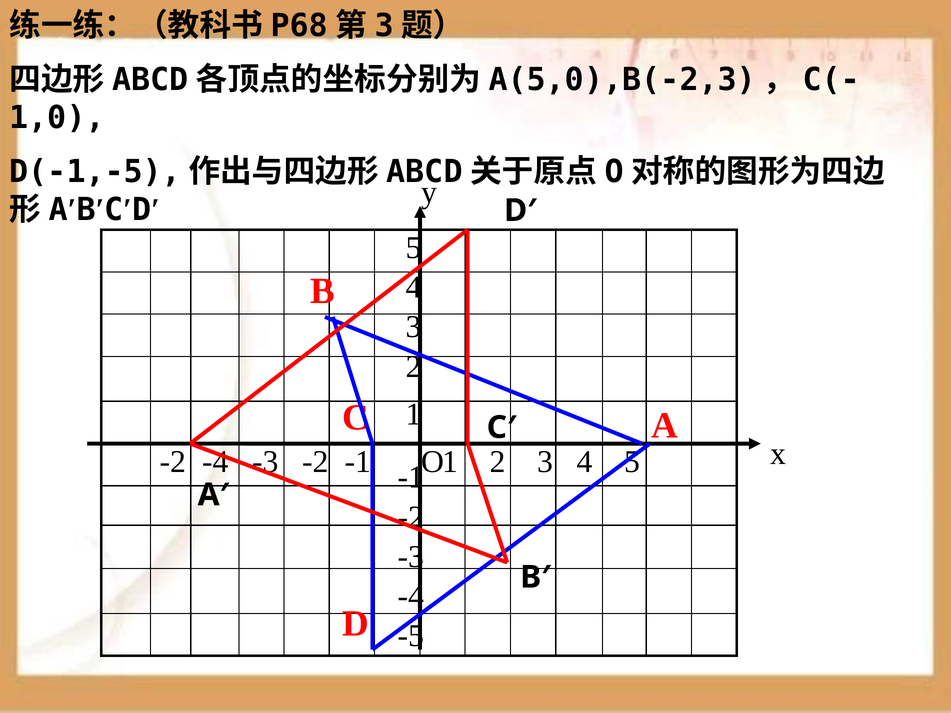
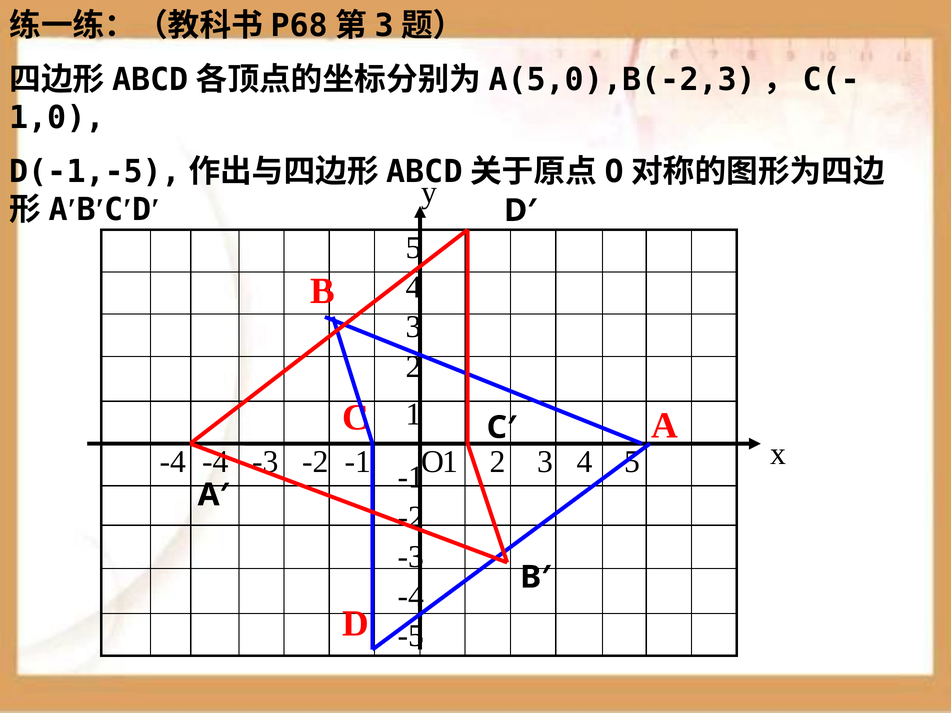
-2: -2 -> -4 (173, 462)
